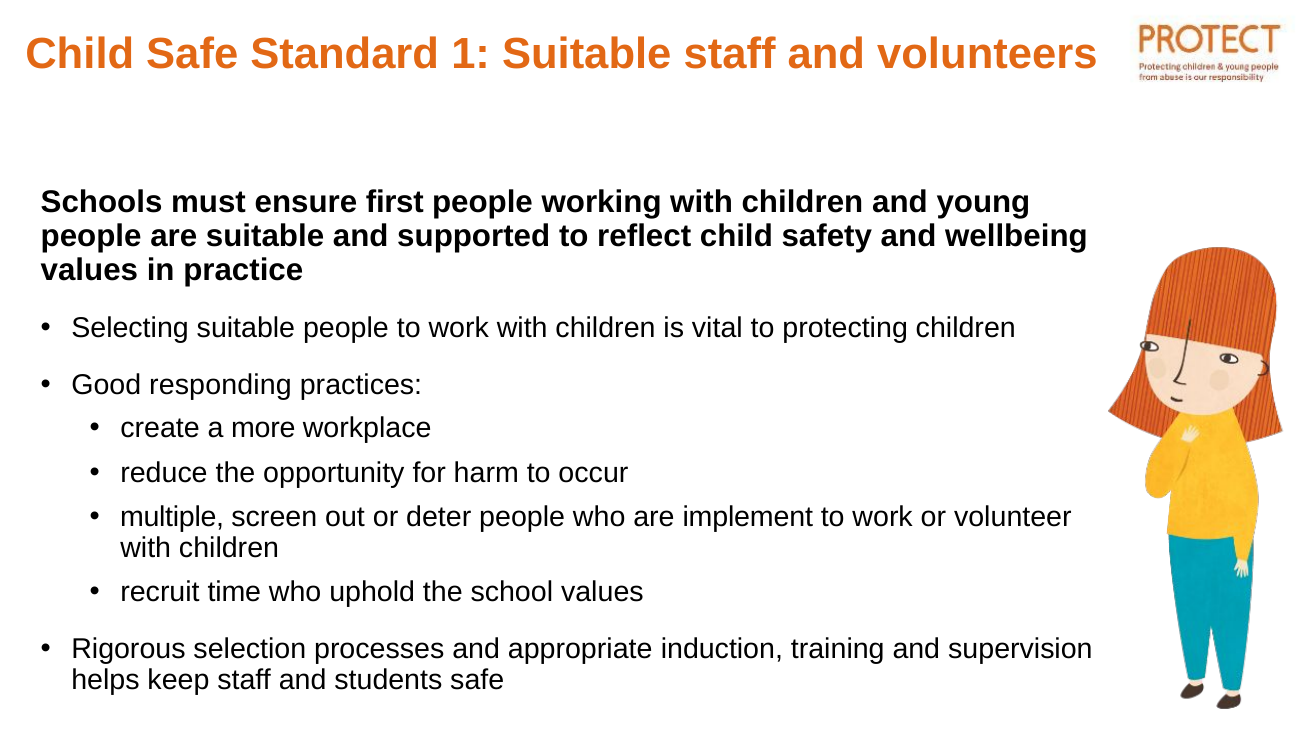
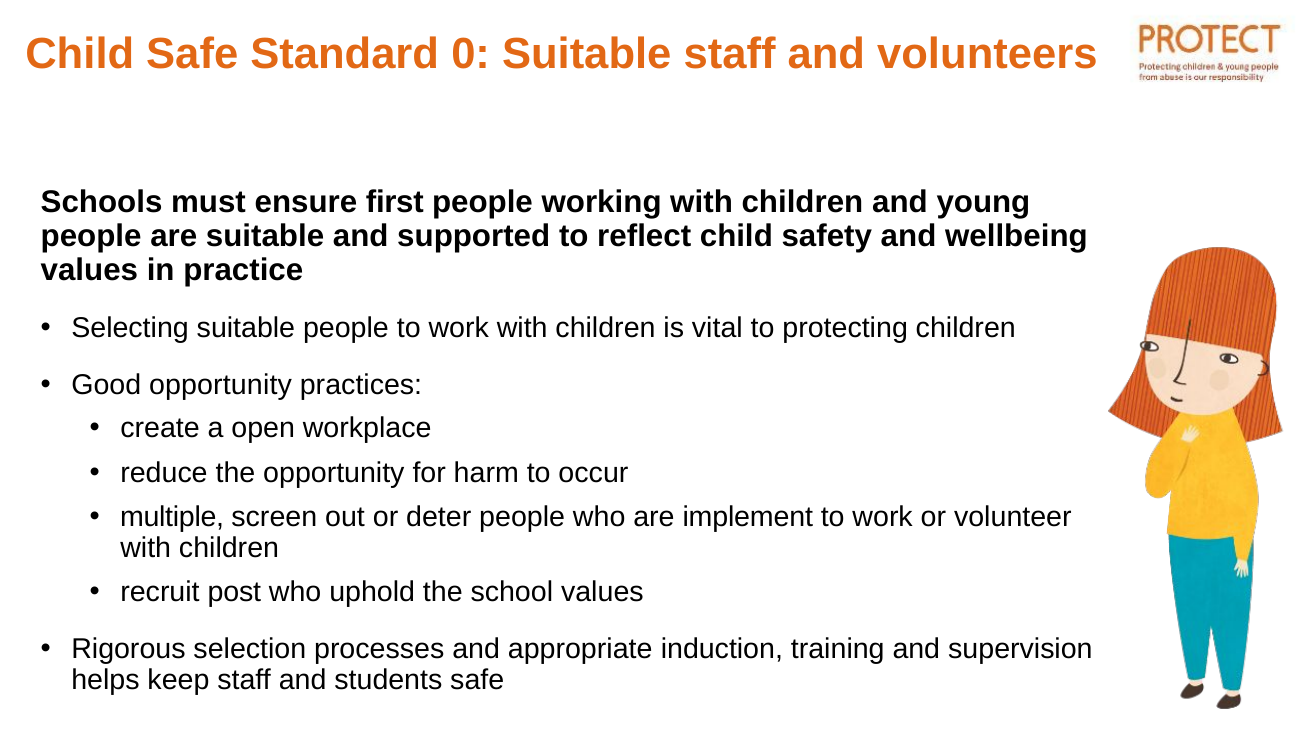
1: 1 -> 0 (471, 54)
Good responding: responding -> opportunity (220, 385)
more: more -> open (263, 428)
time: time -> post (234, 593)
